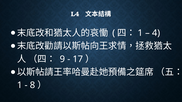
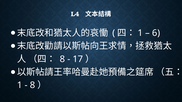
4: 4 -> 6 (156, 33)
9: 9 -> 8 (62, 59)
